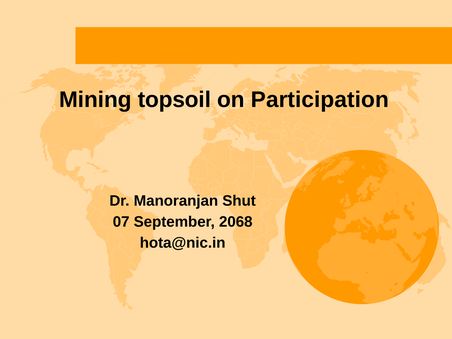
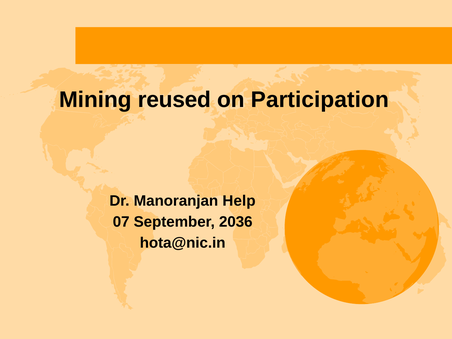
topsoil: topsoil -> reused (174, 100)
Shut: Shut -> Help (239, 201)
2068: 2068 -> 2036 (236, 222)
